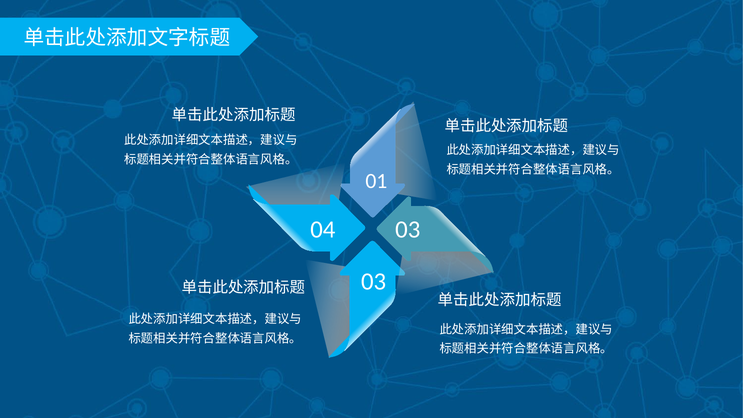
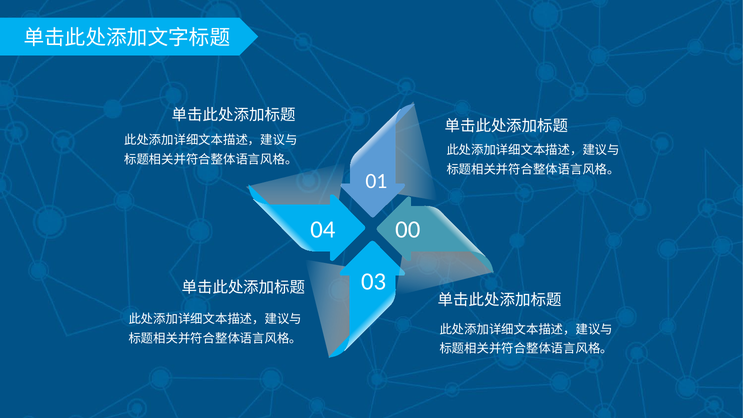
04 03: 03 -> 00 (408, 230)
